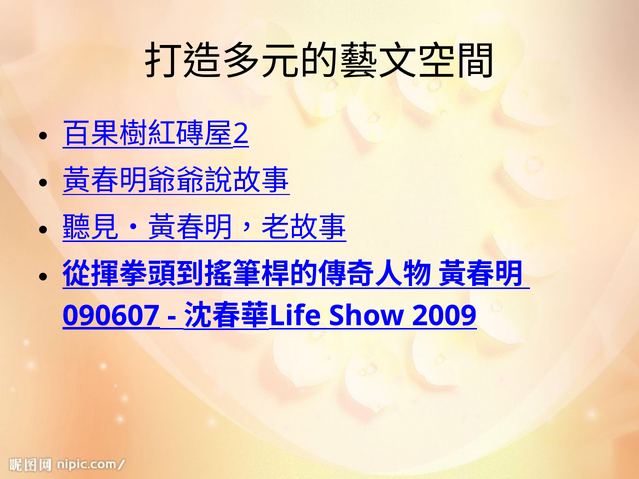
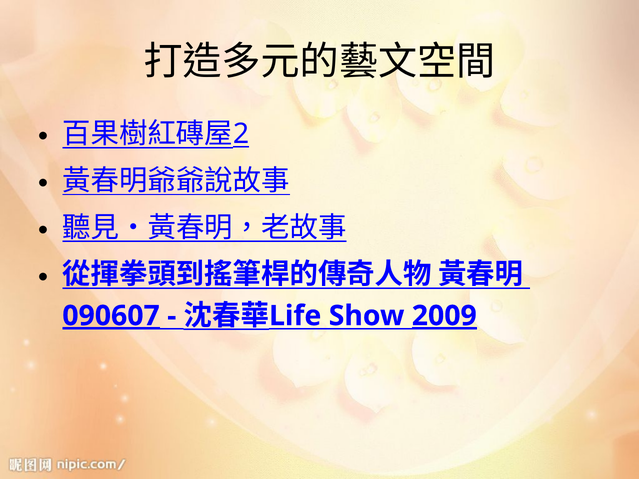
2009 underline: none -> present (444, 316)
